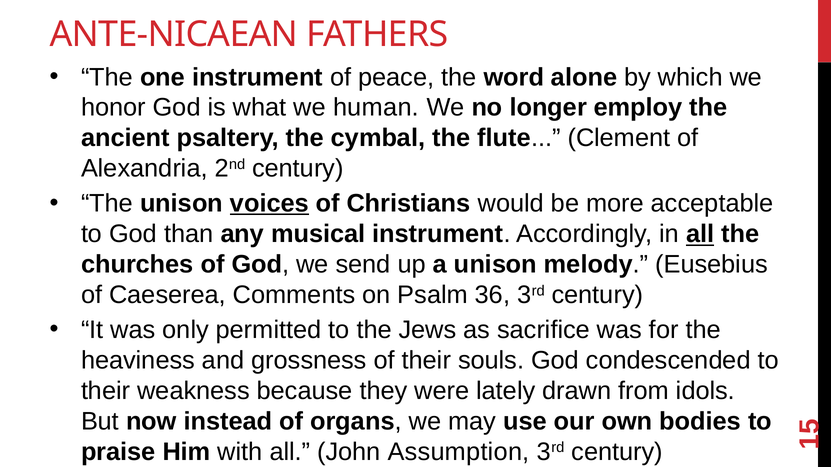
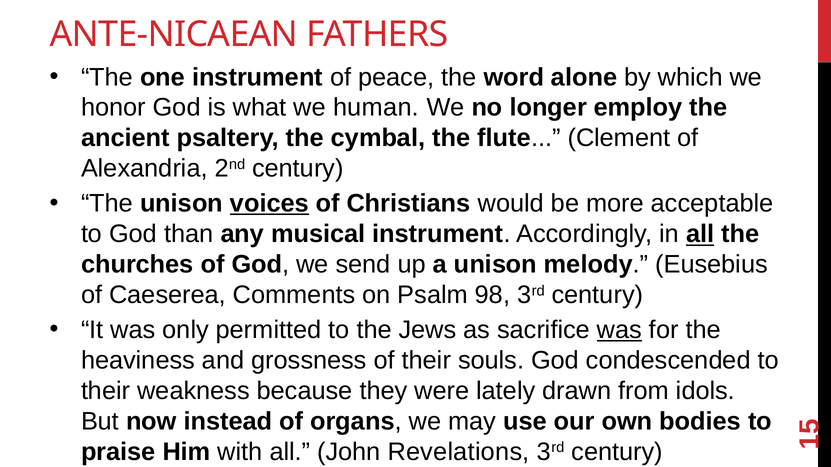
36: 36 -> 98 (492, 295)
was underline: none -> present (620, 330)
Assumption: Assumption -> Revelations (459, 452)
